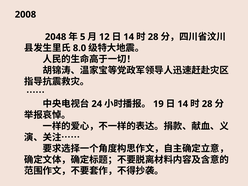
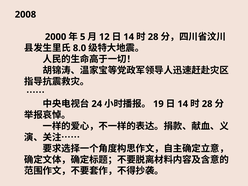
2048: 2048 -> 2000 (56, 37)
